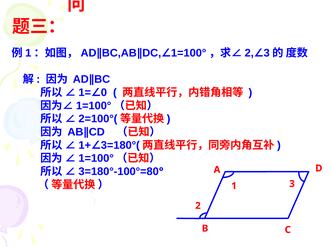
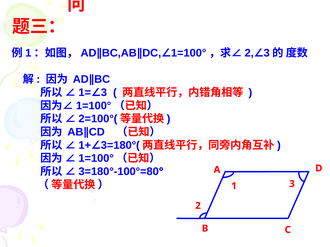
0: 0 -> 3 (104, 93)
